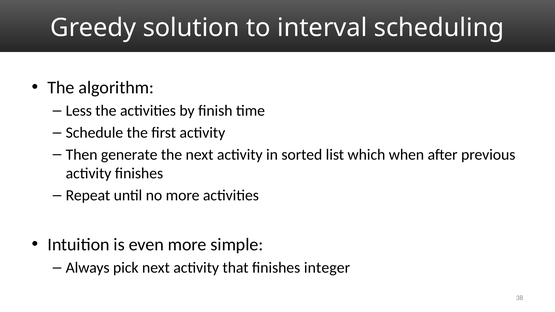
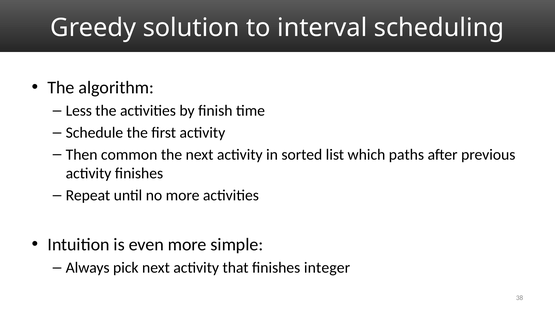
generate: generate -> common (129, 155)
when: when -> paths (406, 155)
